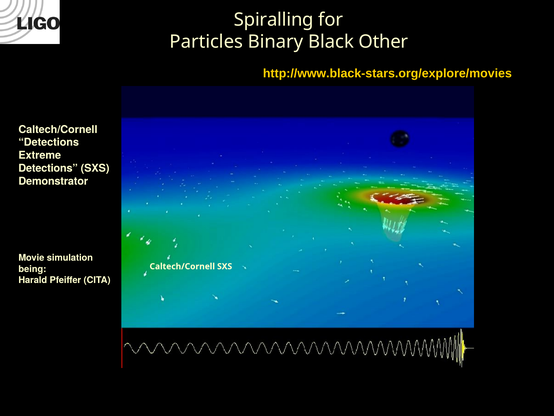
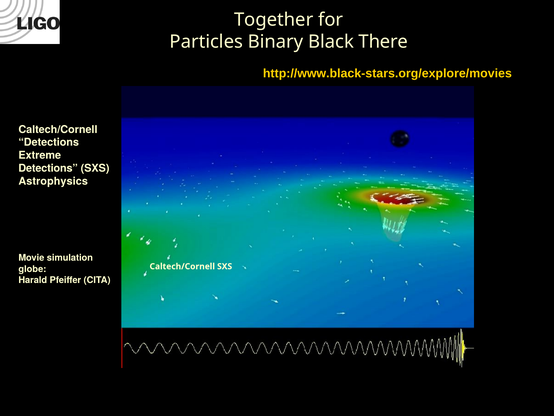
Spiralling: Spiralling -> Together (274, 20)
Other: Other -> There (383, 42)
Demonstrator: Demonstrator -> Astrophysics (53, 181)
being: being -> globe (32, 269)
